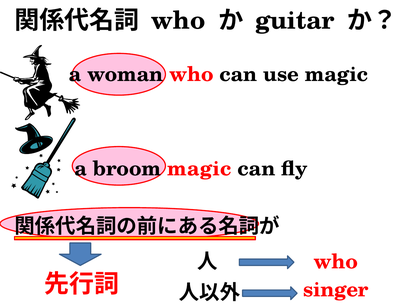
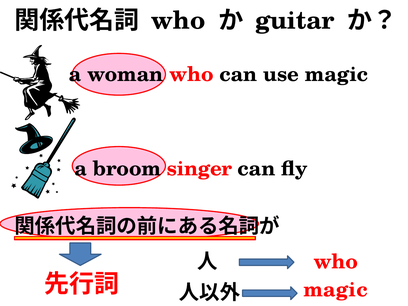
broom magic: magic -> singer (200, 169)
singer: singer -> magic (336, 290)
